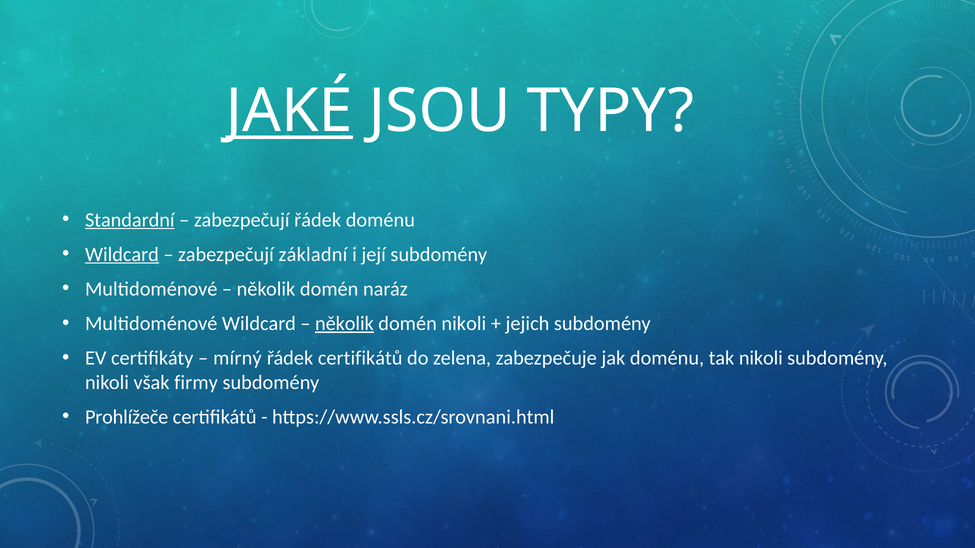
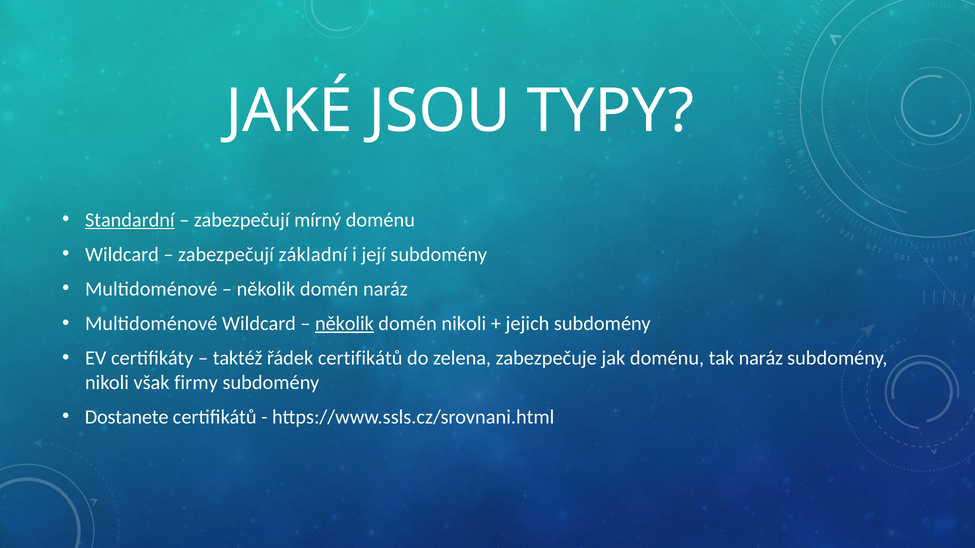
JAKÉ underline: present -> none (289, 111)
zabezpečují řádek: řádek -> mírný (318, 220)
Wildcard underline: present -> none (122, 255)
mírný: mírný -> taktéž (238, 358)
tak nikoli: nikoli -> naráz (761, 358)
Prohlížeče: Prohlížeče -> Dostanete (127, 417)
